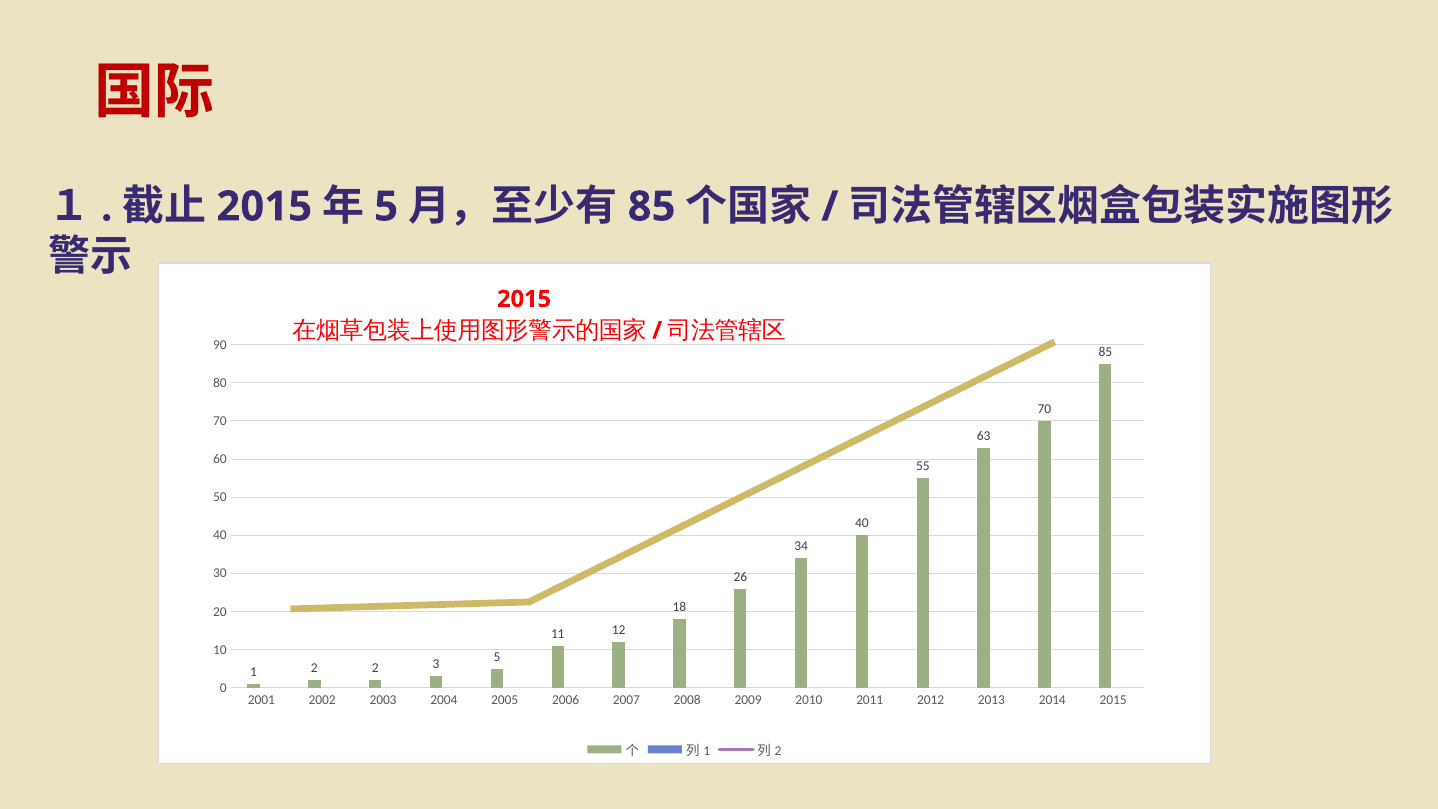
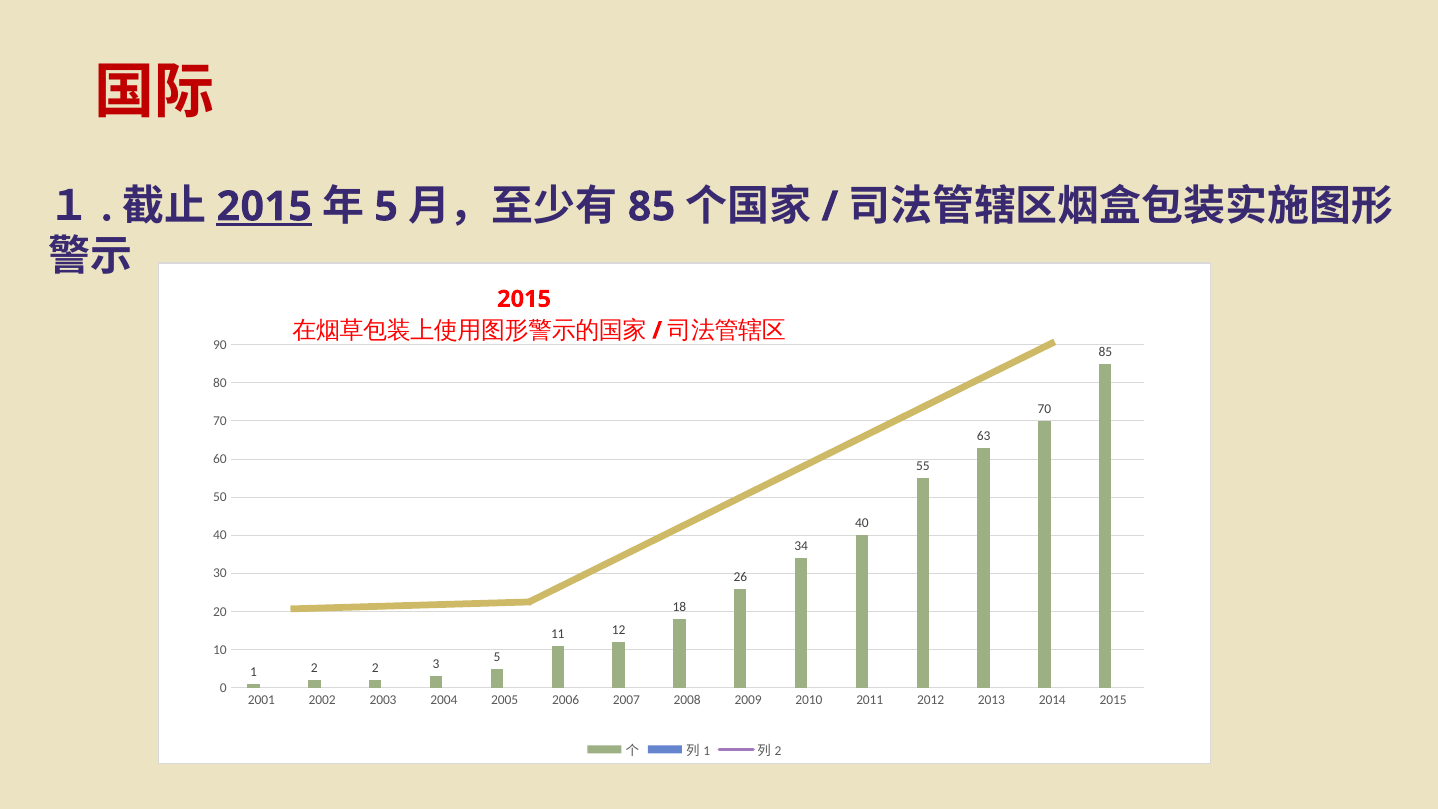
2015 underline: none -> present (264, 207)
